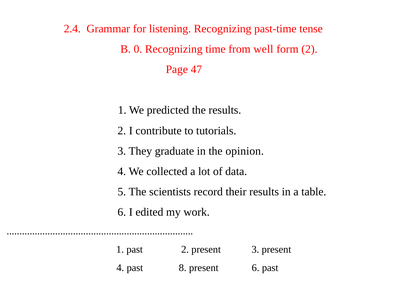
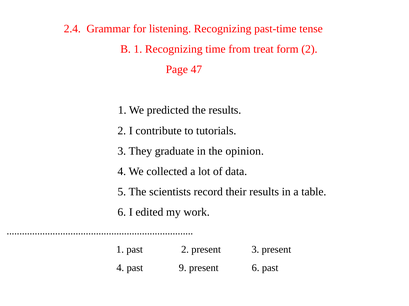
B 0: 0 -> 1 (138, 49)
well: well -> treat (263, 49)
8: 8 -> 9 (183, 269)
